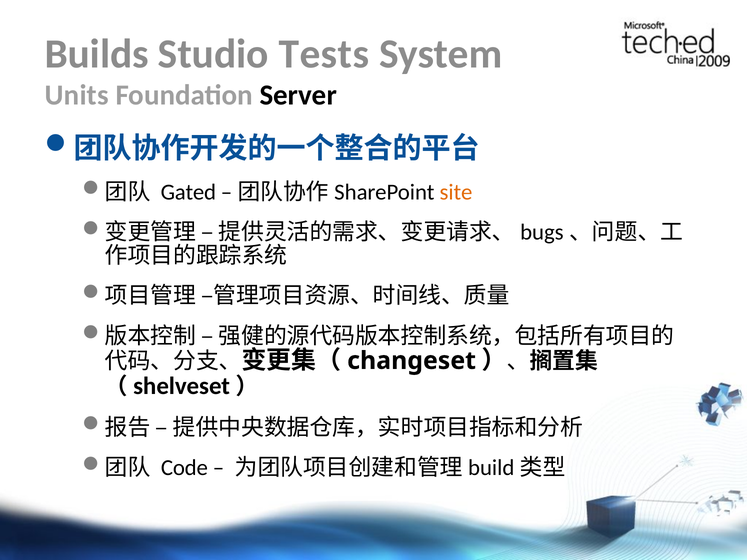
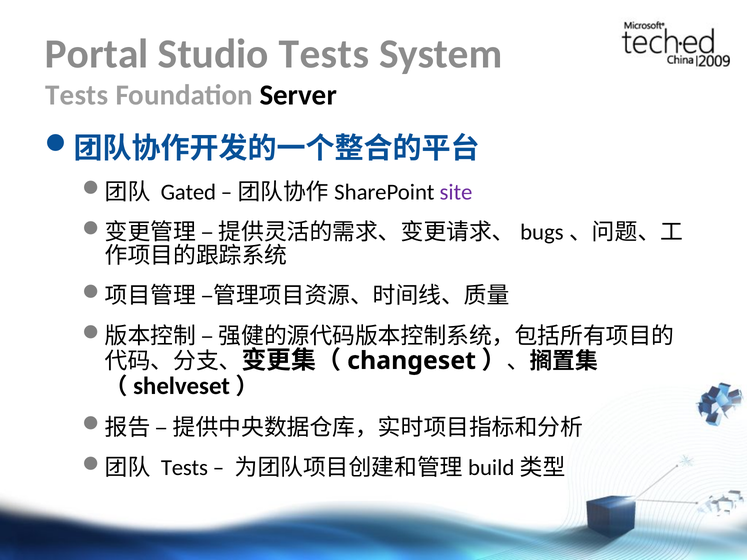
Builds: Builds -> Portal (97, 54)
Units: Units -> Tests (77, 95)
site colour: orange -> purple (456, 192)
Code: Code -> Tests (184, 468)
